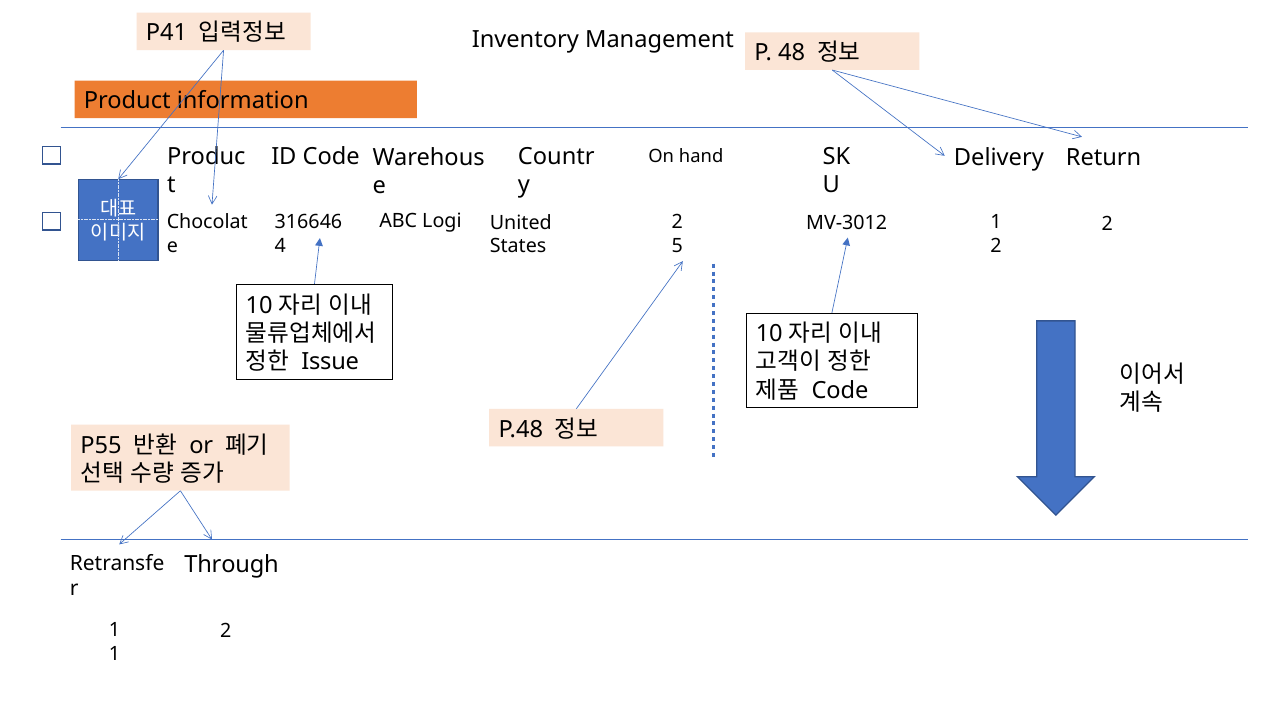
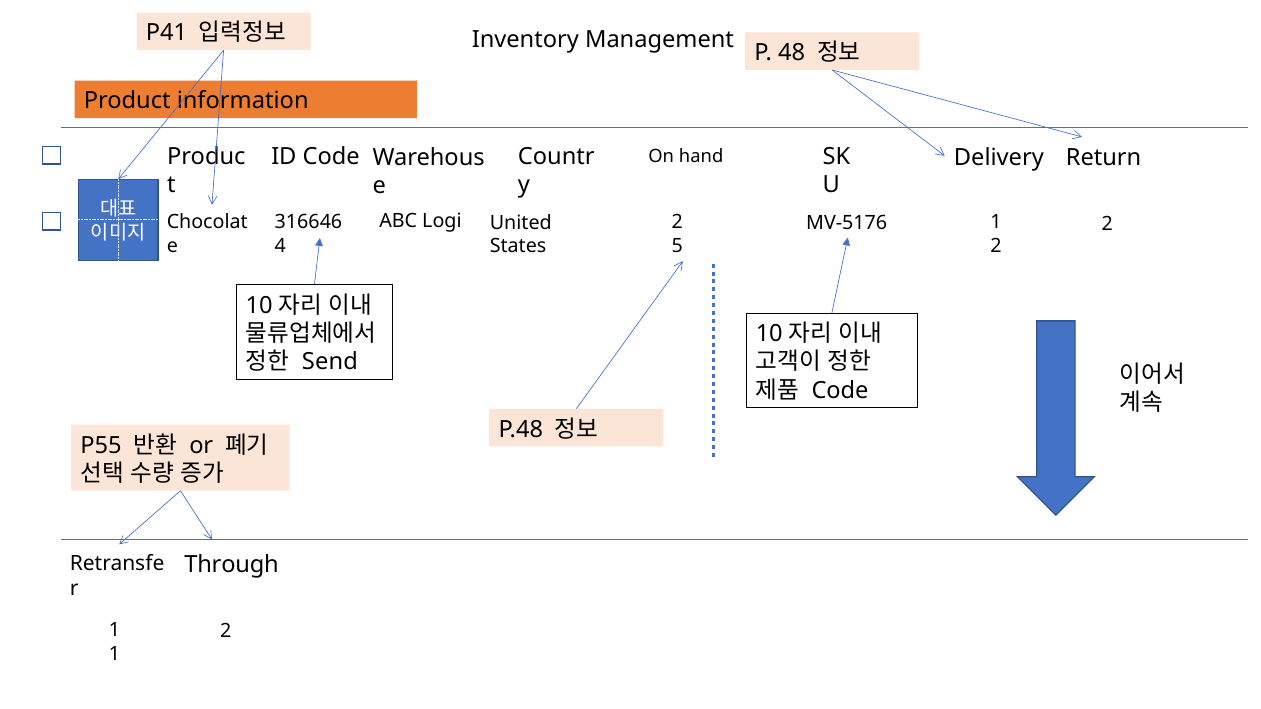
MV-3012: MV-3012 -> MV-5176 (847, 223)
Issue: Issue -> Send (330, 362)
